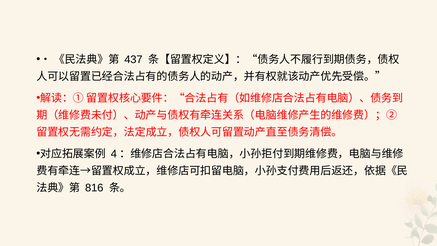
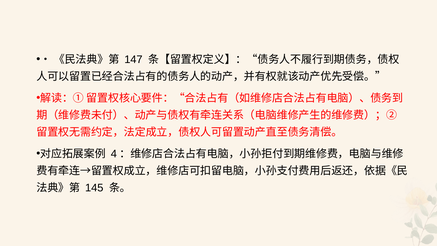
437: 437 -> 147 (133, 60)
816: 816 -> 145 (94, 188)
